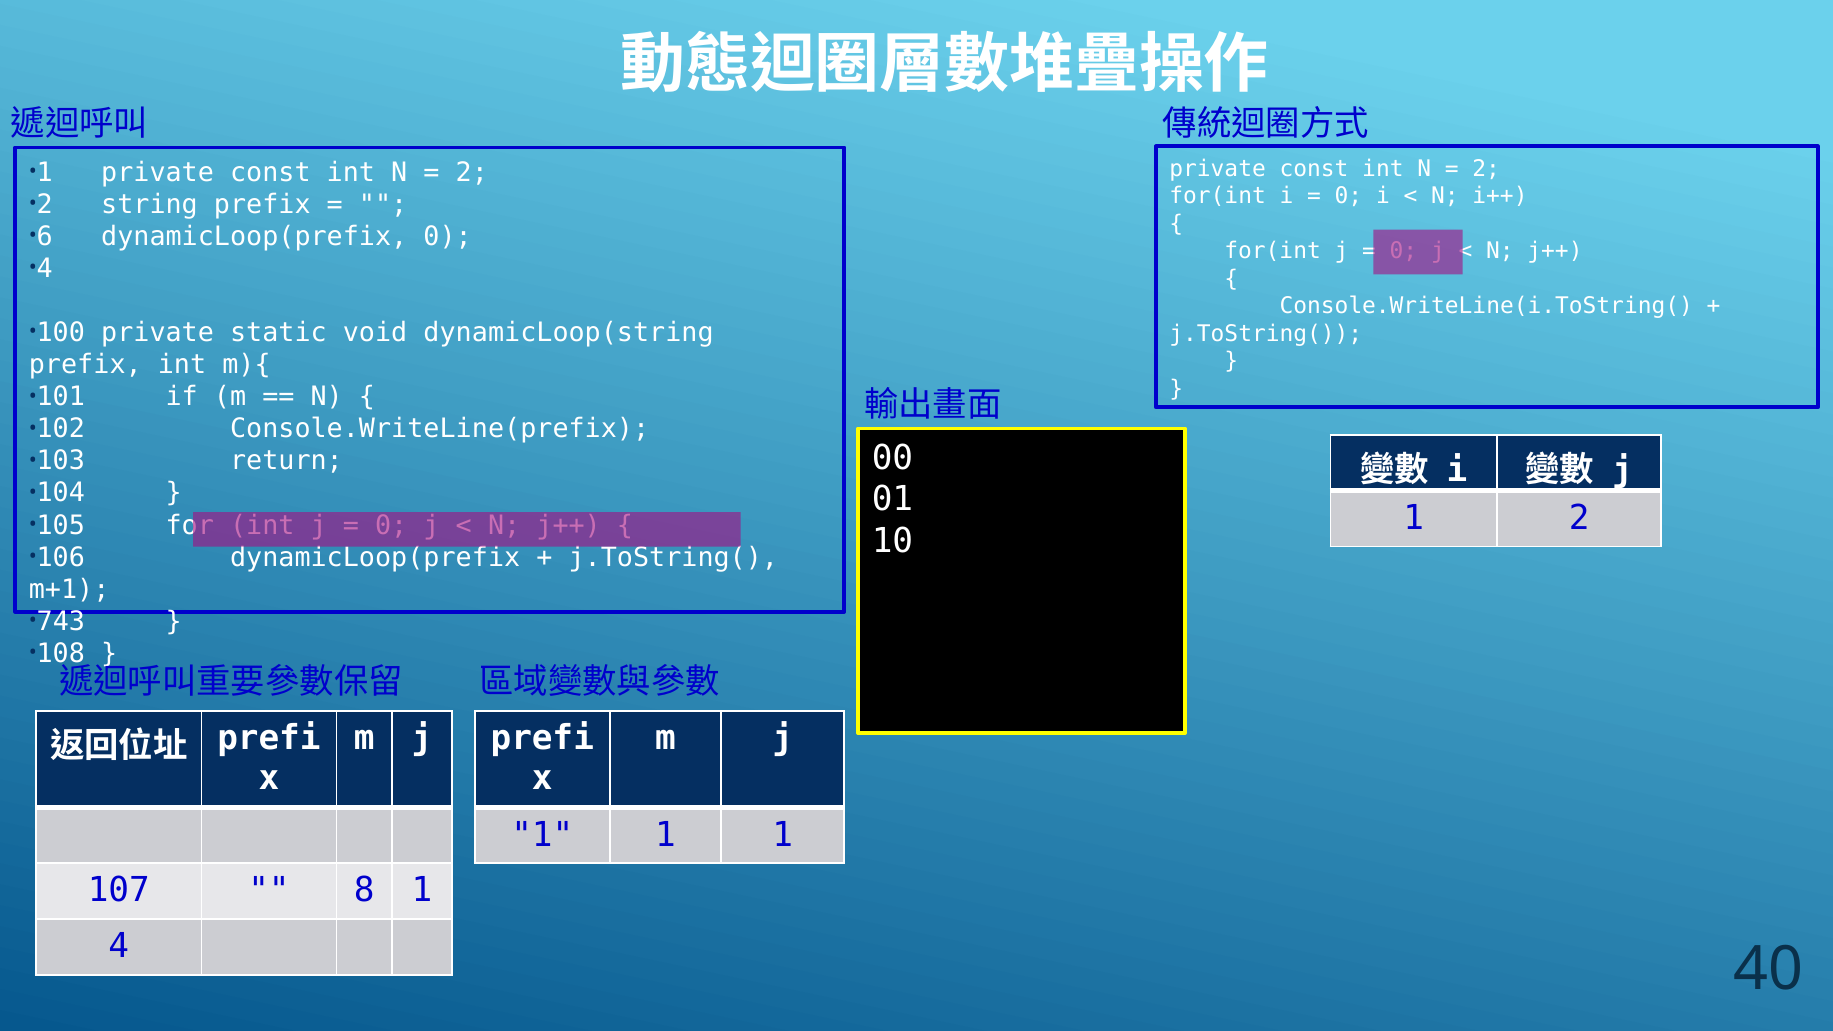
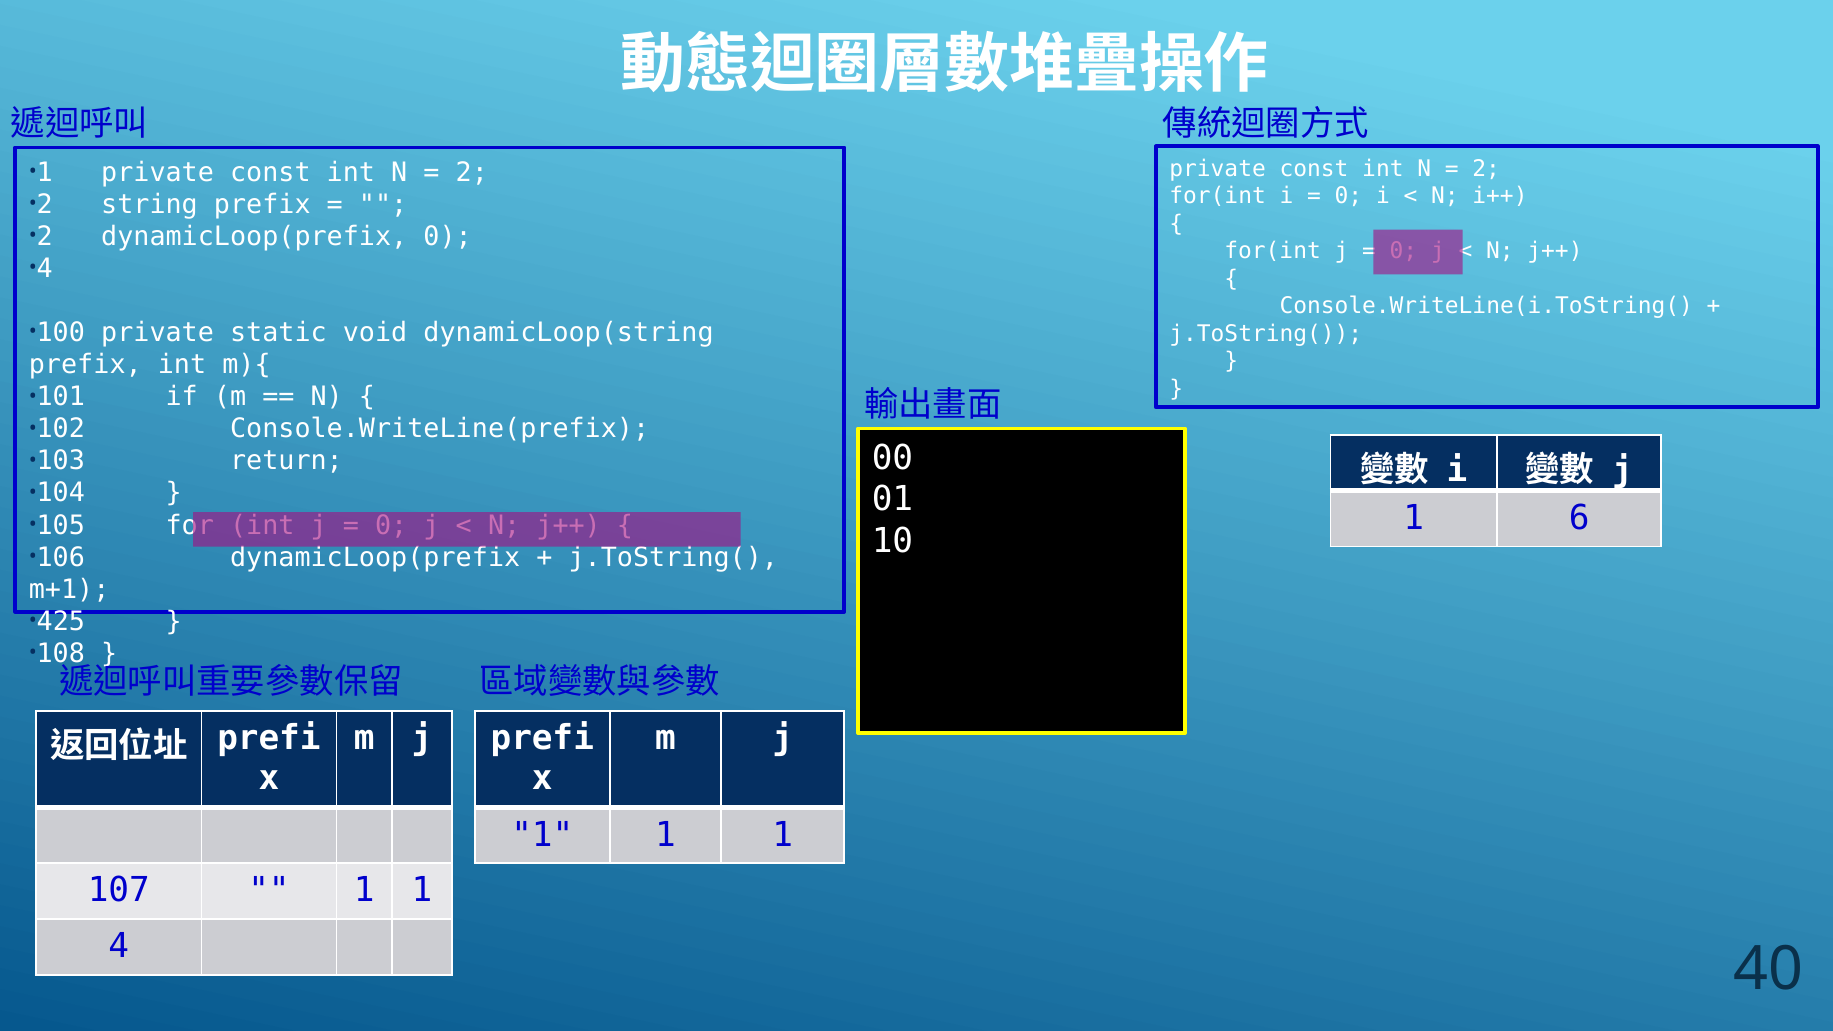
6: 6 -> 2 (45, 236)
1 2: 2 -> 6 (1579, 518)
743: 743 -> 425 (61, 622)
8: 8 -> 1 (364, 891)
